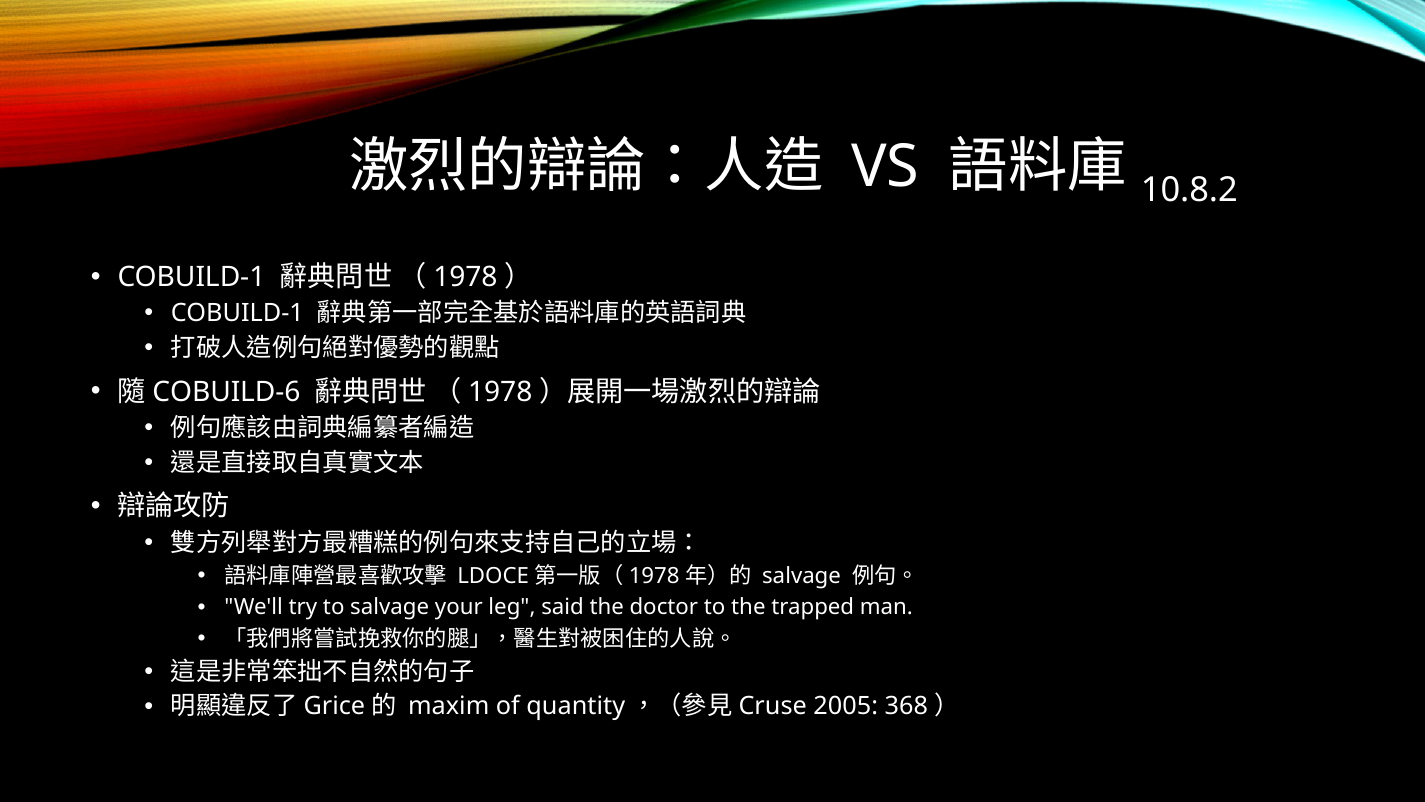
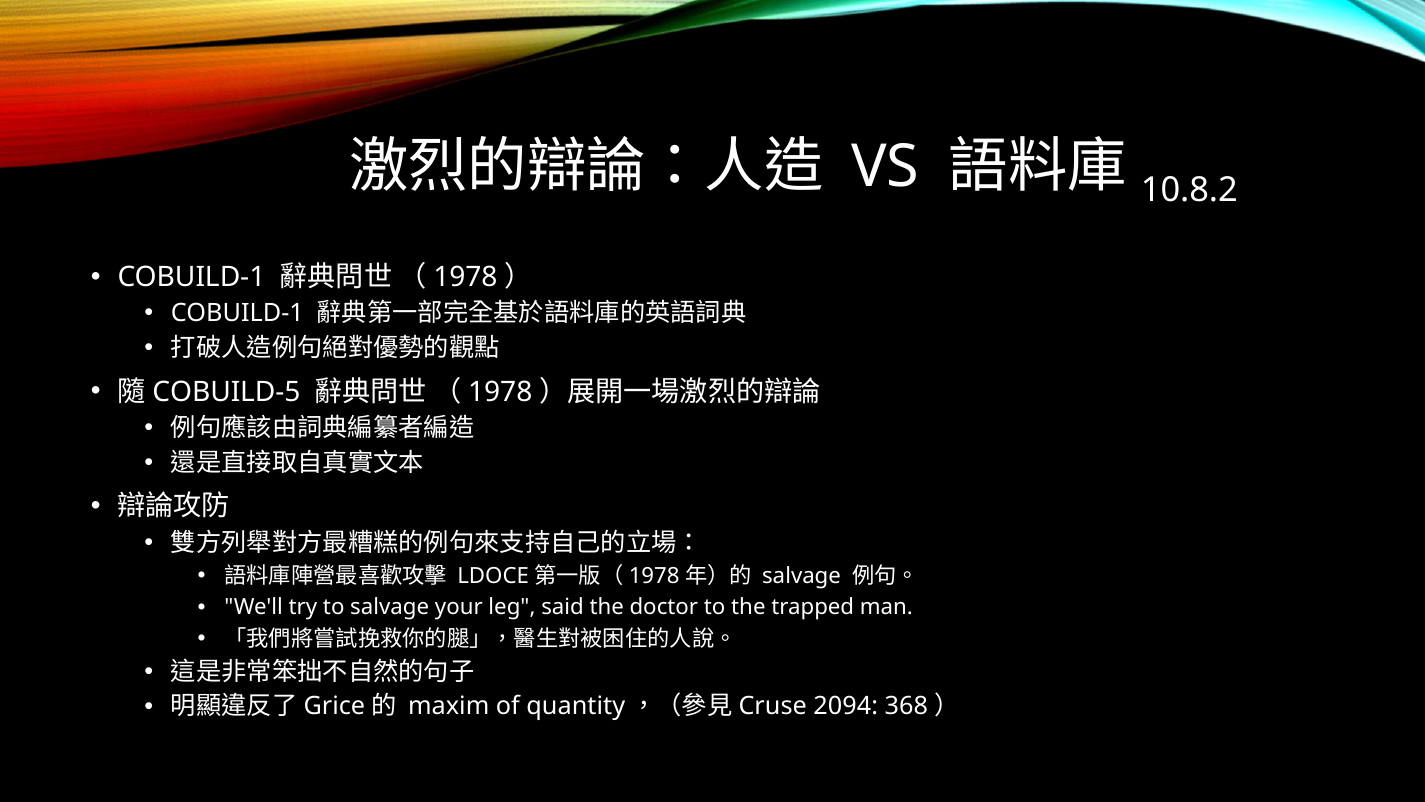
COBUILD-6: COBUILD-6 -> COBUILD-5 (226, 392)
2005: 2005 -> 2094 (846, 706)
